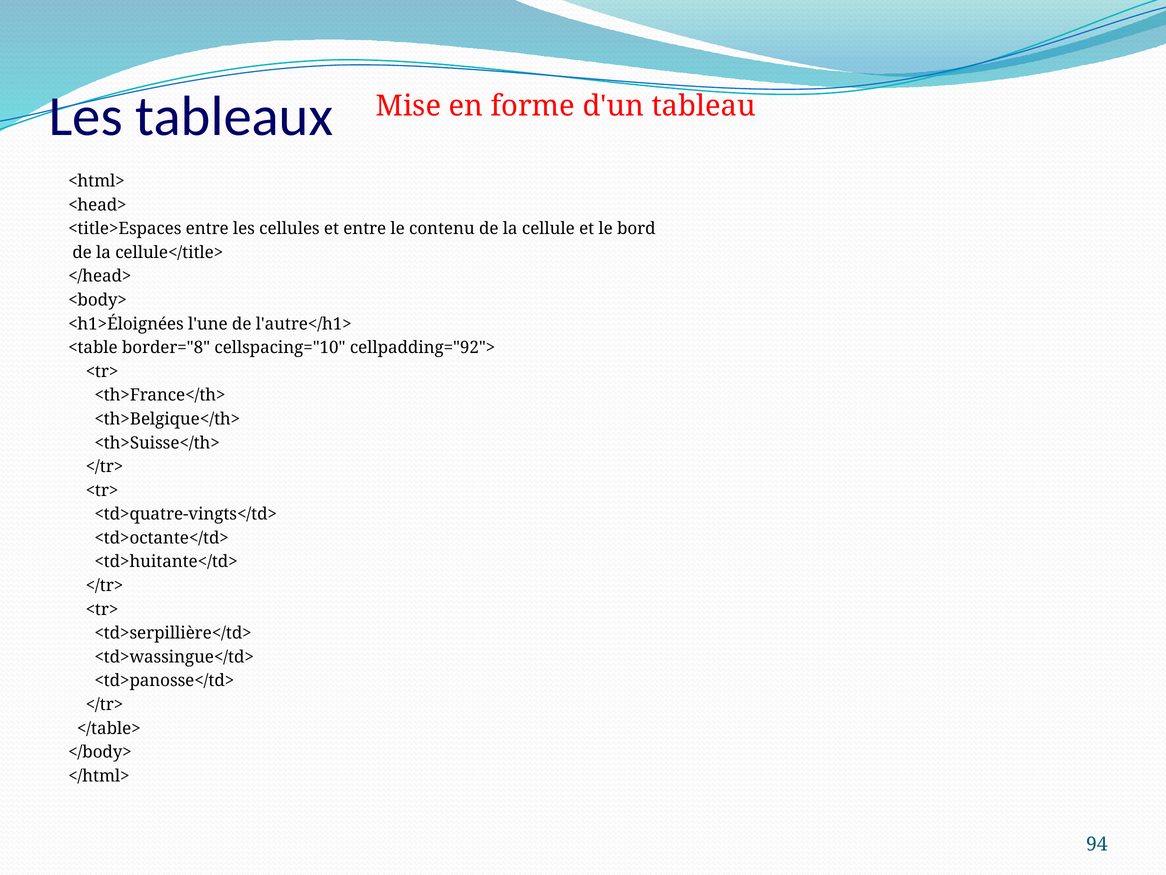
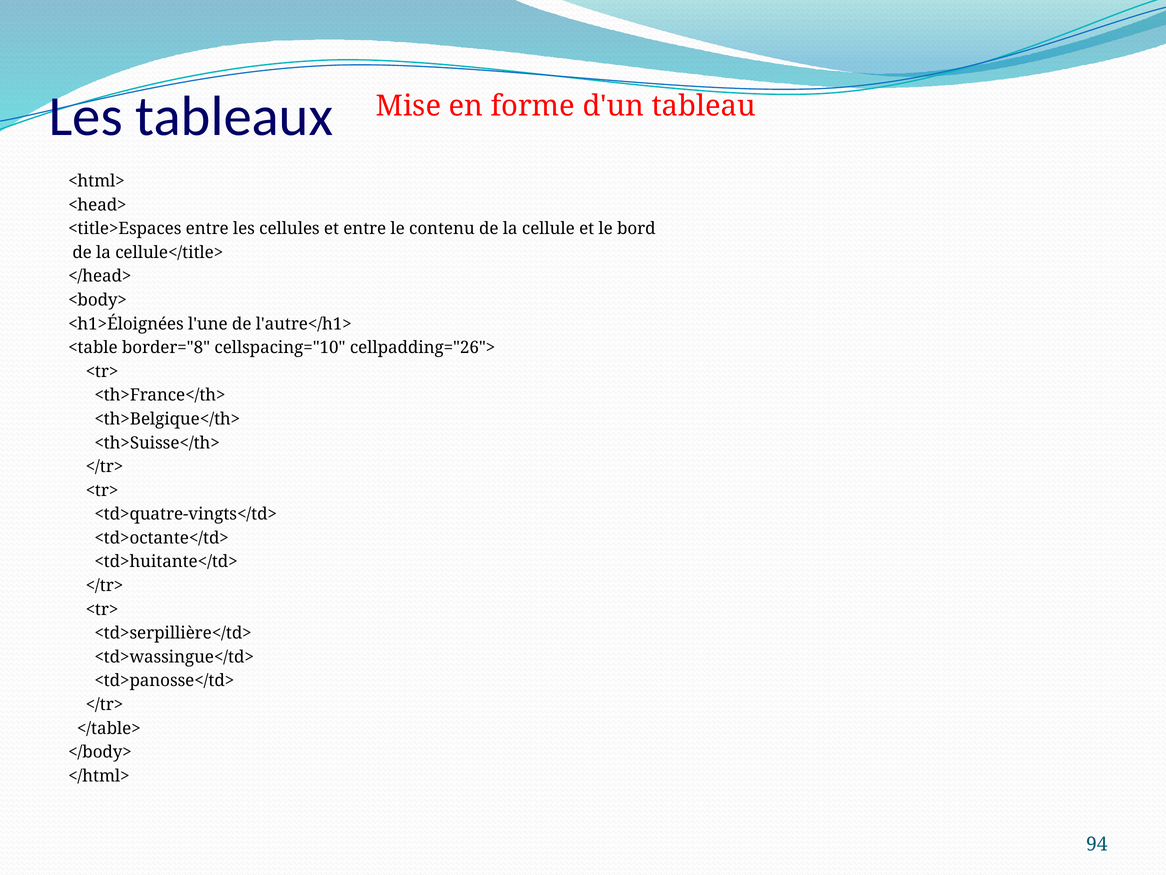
cellpadding="92">: cellpadding="92"> -> cellpadding="26"> (423, 348)
